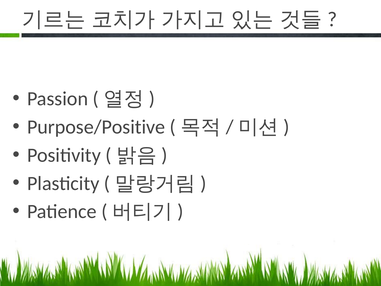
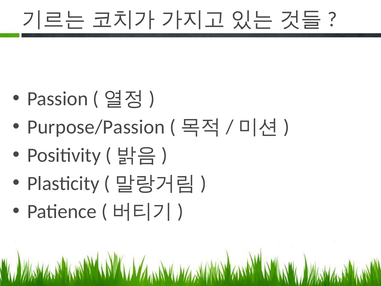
Purpose/Positive: Purpose/Positive -> Purpose/Passion (96, 127)
